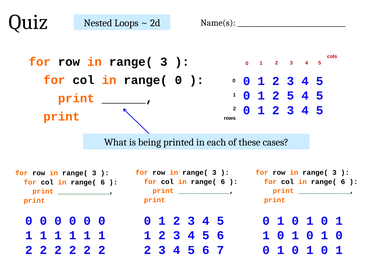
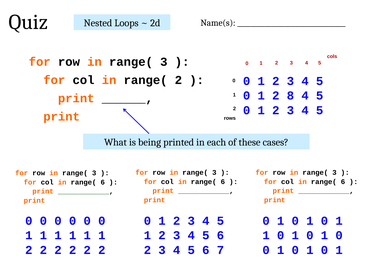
range( 0: 0 -> 2 (178, 80)
2 5: 5 -> 8 (290, 96)
